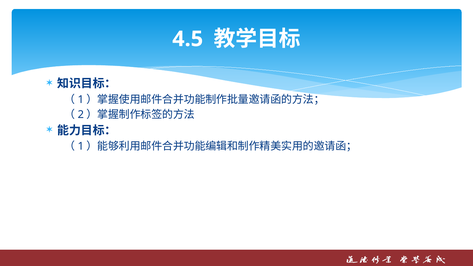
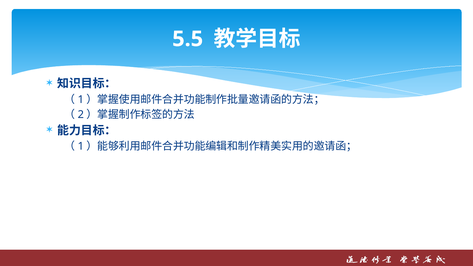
4.5: 4.5 -> 5.5 (188, 39)
